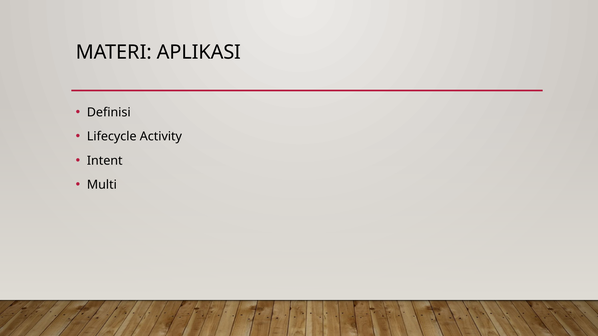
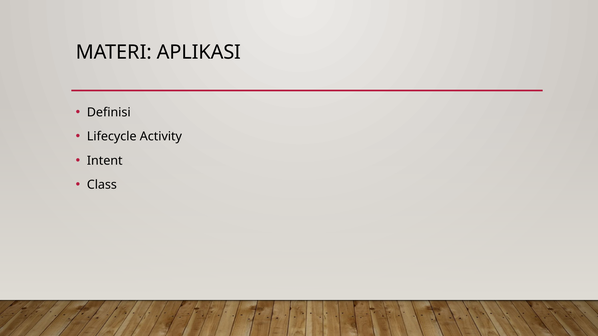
Multi: Multi -> Class (102, 185)
